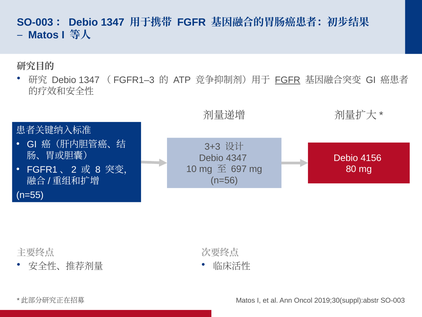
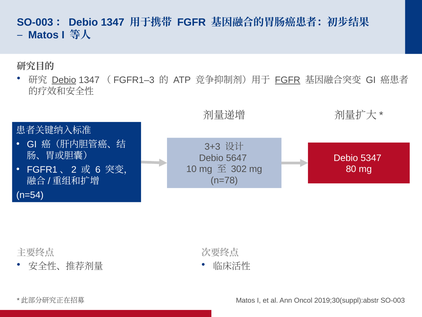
Debio underline: none -> present (64, 80)
4347: 4347 -> 5647 (236, 158)
4156: 4156 -> 5347 (371, 158)
8: 8 -> 6 (98, 169)
697: 697 -> 302 (239, 169)
n=56: n=56 -> n=78 (224, 180)
n=55: n=55 -> n=54 (30, 195)
